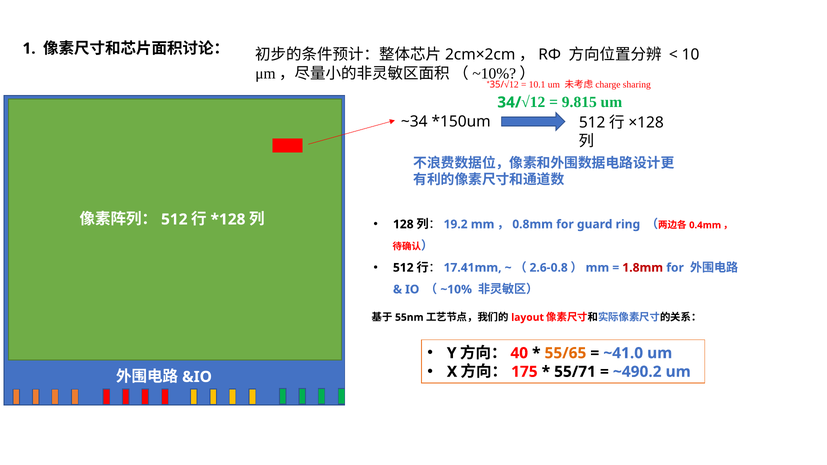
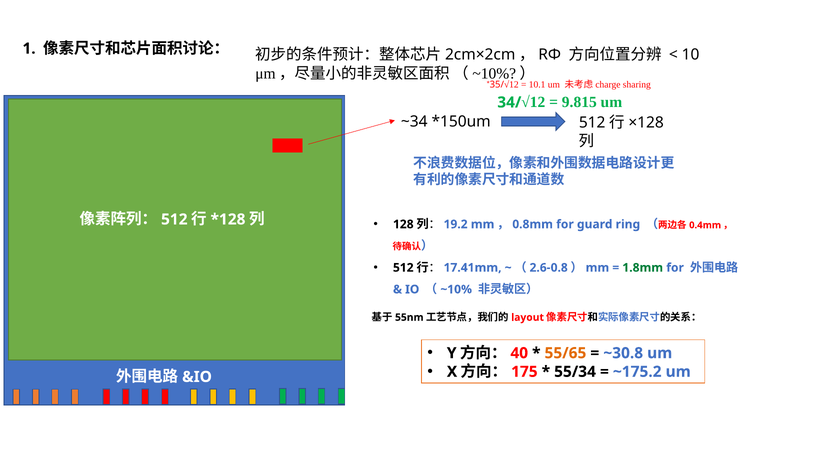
1.8mm colour: red -> green (643, 268)
~41.0: ~41.0 -> ~30.8 (623, 353)
55/71: 55/71 -> 55/34 (575, 372)
~490.2: ~490.2 -> ~175.2 (637, 372)
